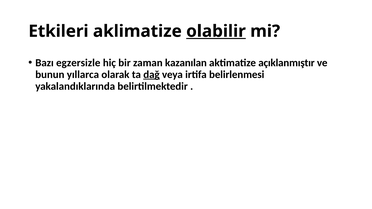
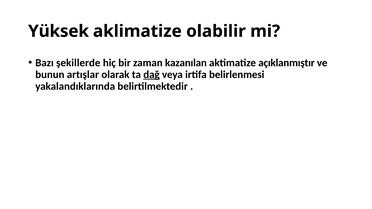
Etkileri: Etkileri -> Yüksek (59, 31)
olabilir underline: present -> none (216, 31)
egzersizle: egzersizle -> şekillerde (78, 63)
yıllarca: yıllarca -> artışlar (83, 75)
